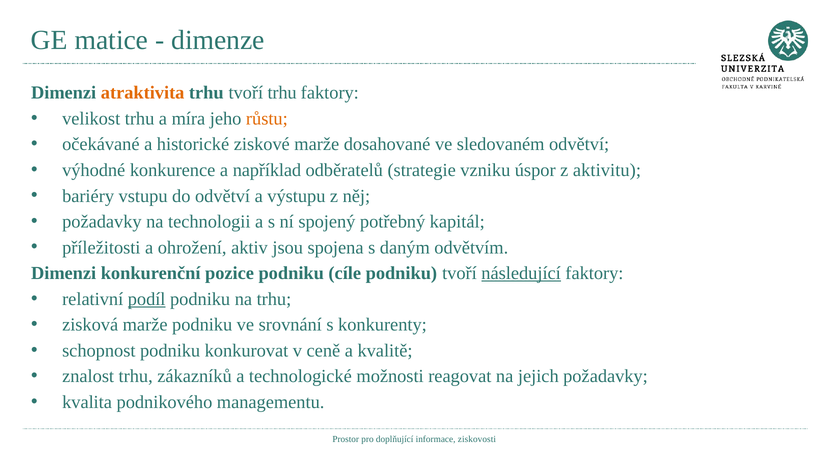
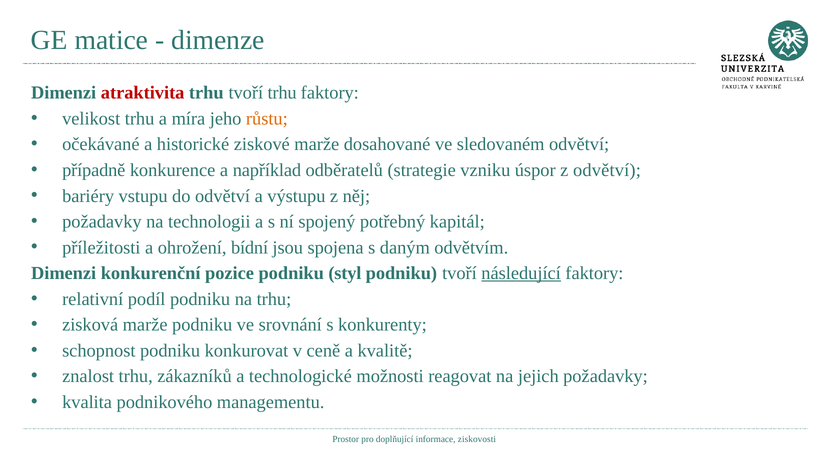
atraktivita colour: orange -> red (143, 93)
výhodné: výhodné -> případně (94, 170)
z aktivitu: aktivitu -> odvětví (607, 170)
aktiv: aktiv -> bídní (250, 248)
cíle: cíle -> styl (345, 273)
podíl underline: present -> none (147, 299)
